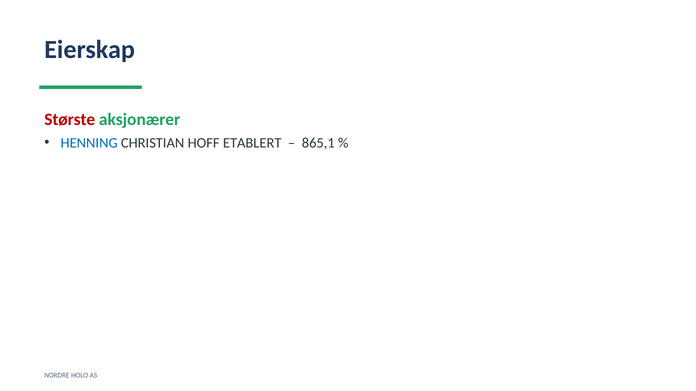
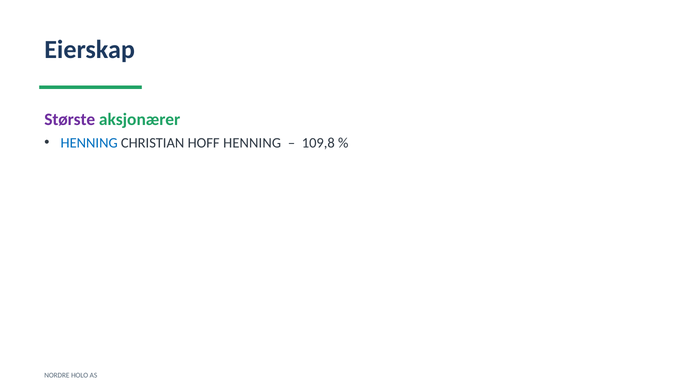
Største colour: red -> purple (70, 120)
HOFF ETABLERT: ETABLERT -> HENNING (252, 143)
865,1: 865,1 -> 109,8 (318, 143)
